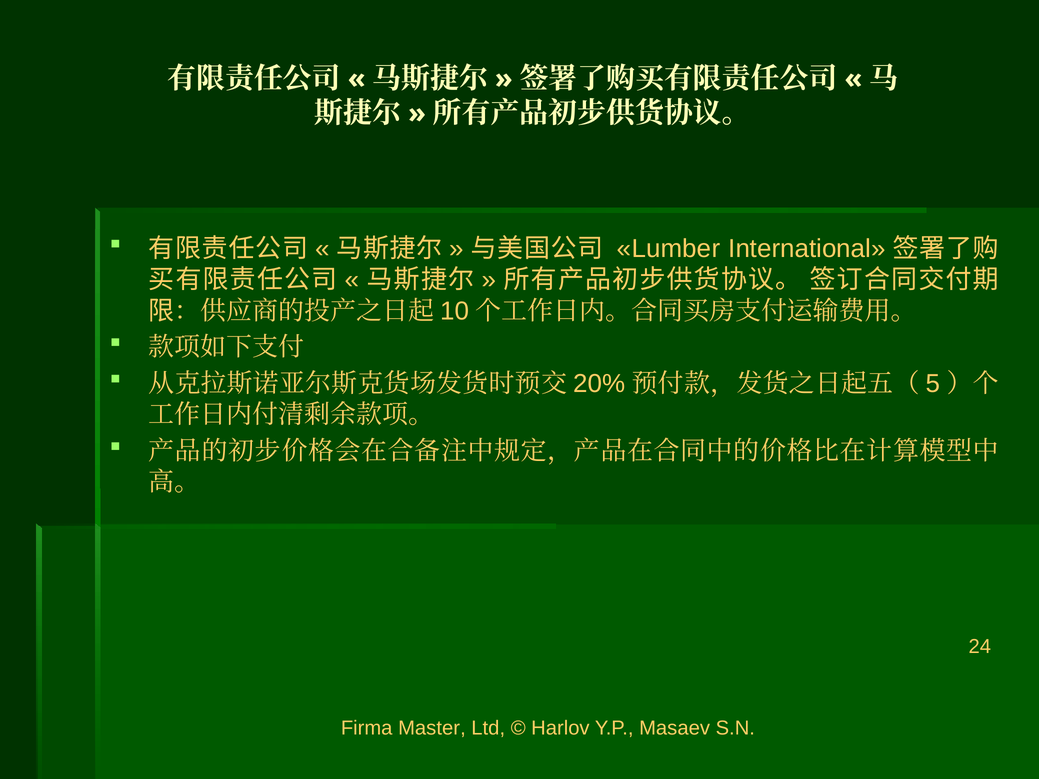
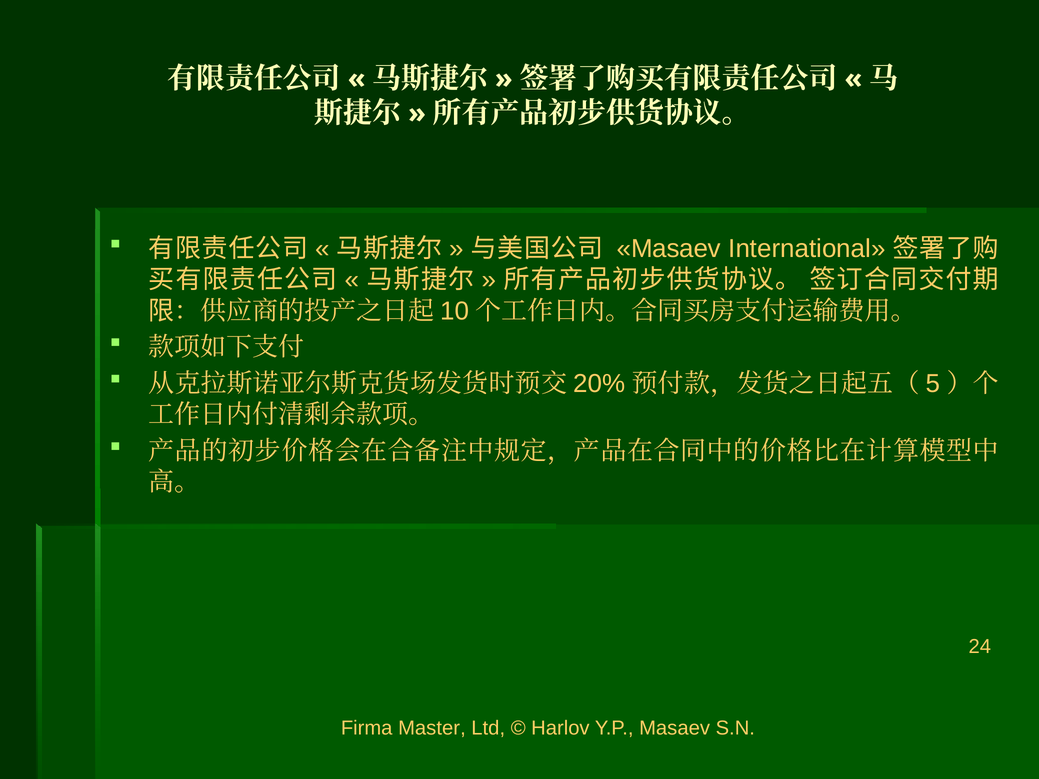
Lumber: Lumber -> Masaev (669, 249)
